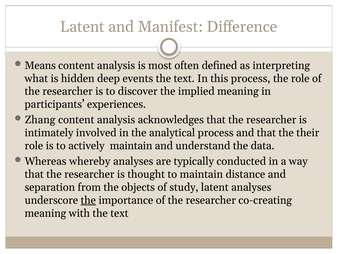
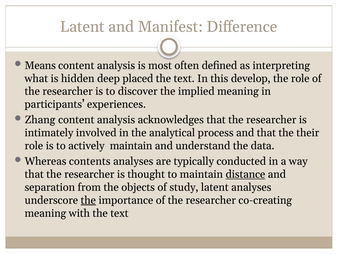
events: events -> placed (138, 78)
this process: process -> develop (251, 78)
whereby: whereby -> contents (90, 161)
distance underline: none -> present (245, 174)
